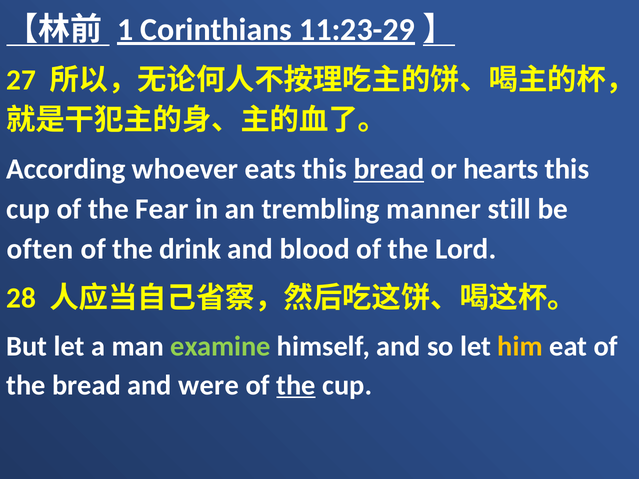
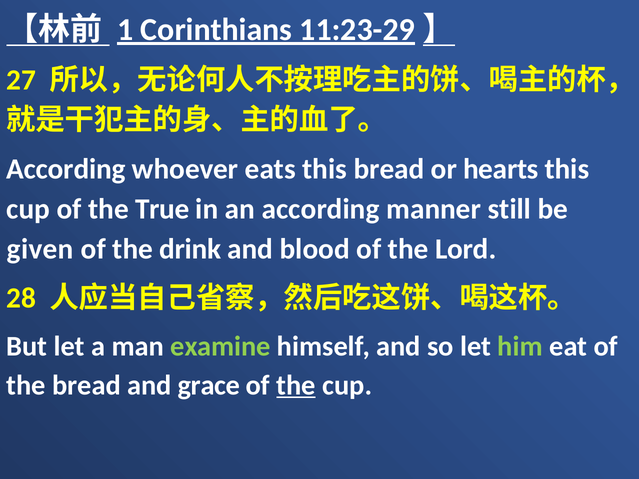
bread underline: present -> none (389, 169)
Fear: Fear -> True (162, 209)
an trembling: trembling -> according (321, 209)
often: often -> given (40, 249)
him colour: yellow -> light green (520, 347)
were: were -> grace (209, 385)
